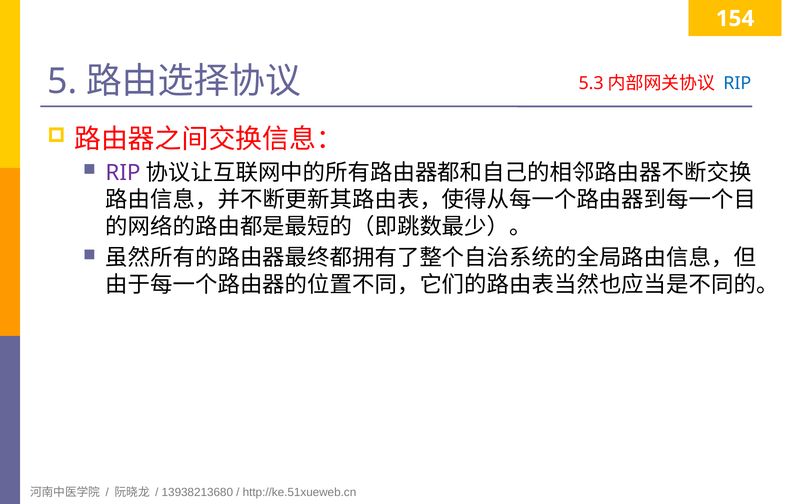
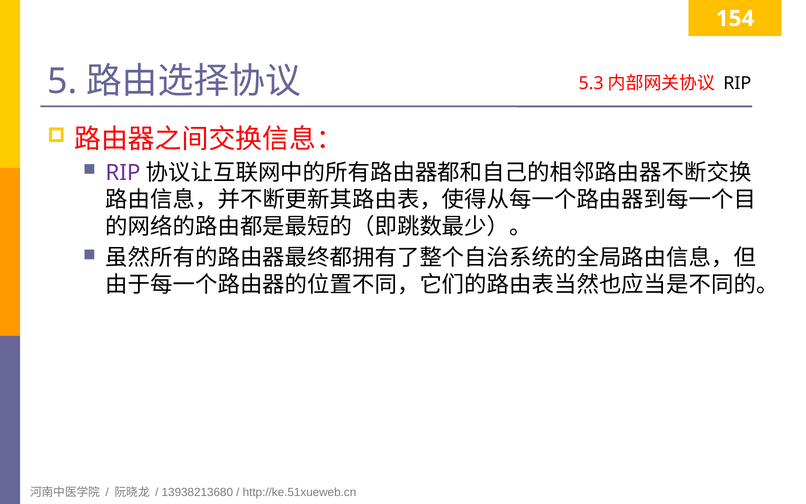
RIP colour: blue -> black (737, 83)
